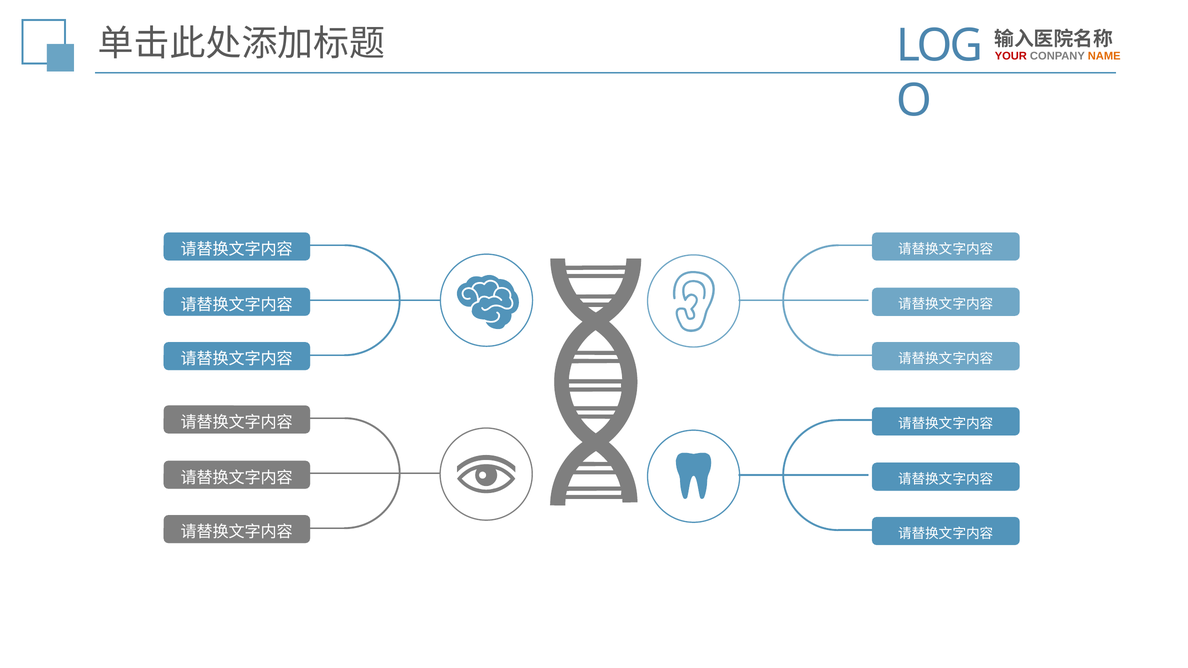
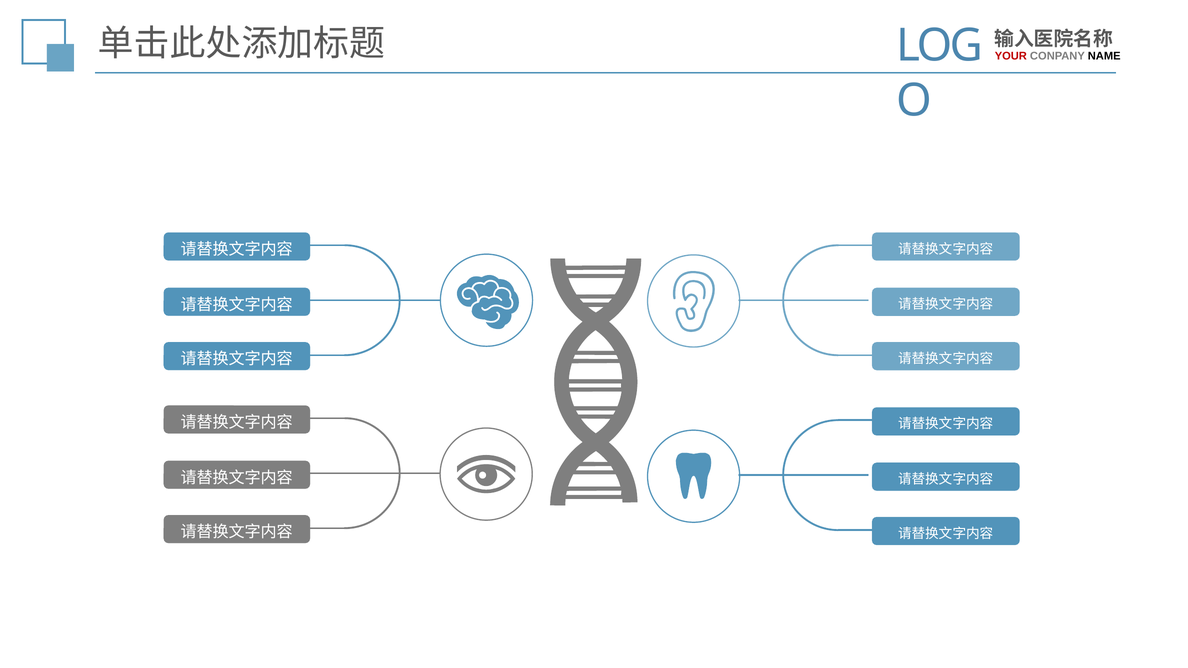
NAME colour: orange -> black (1104, 56)
